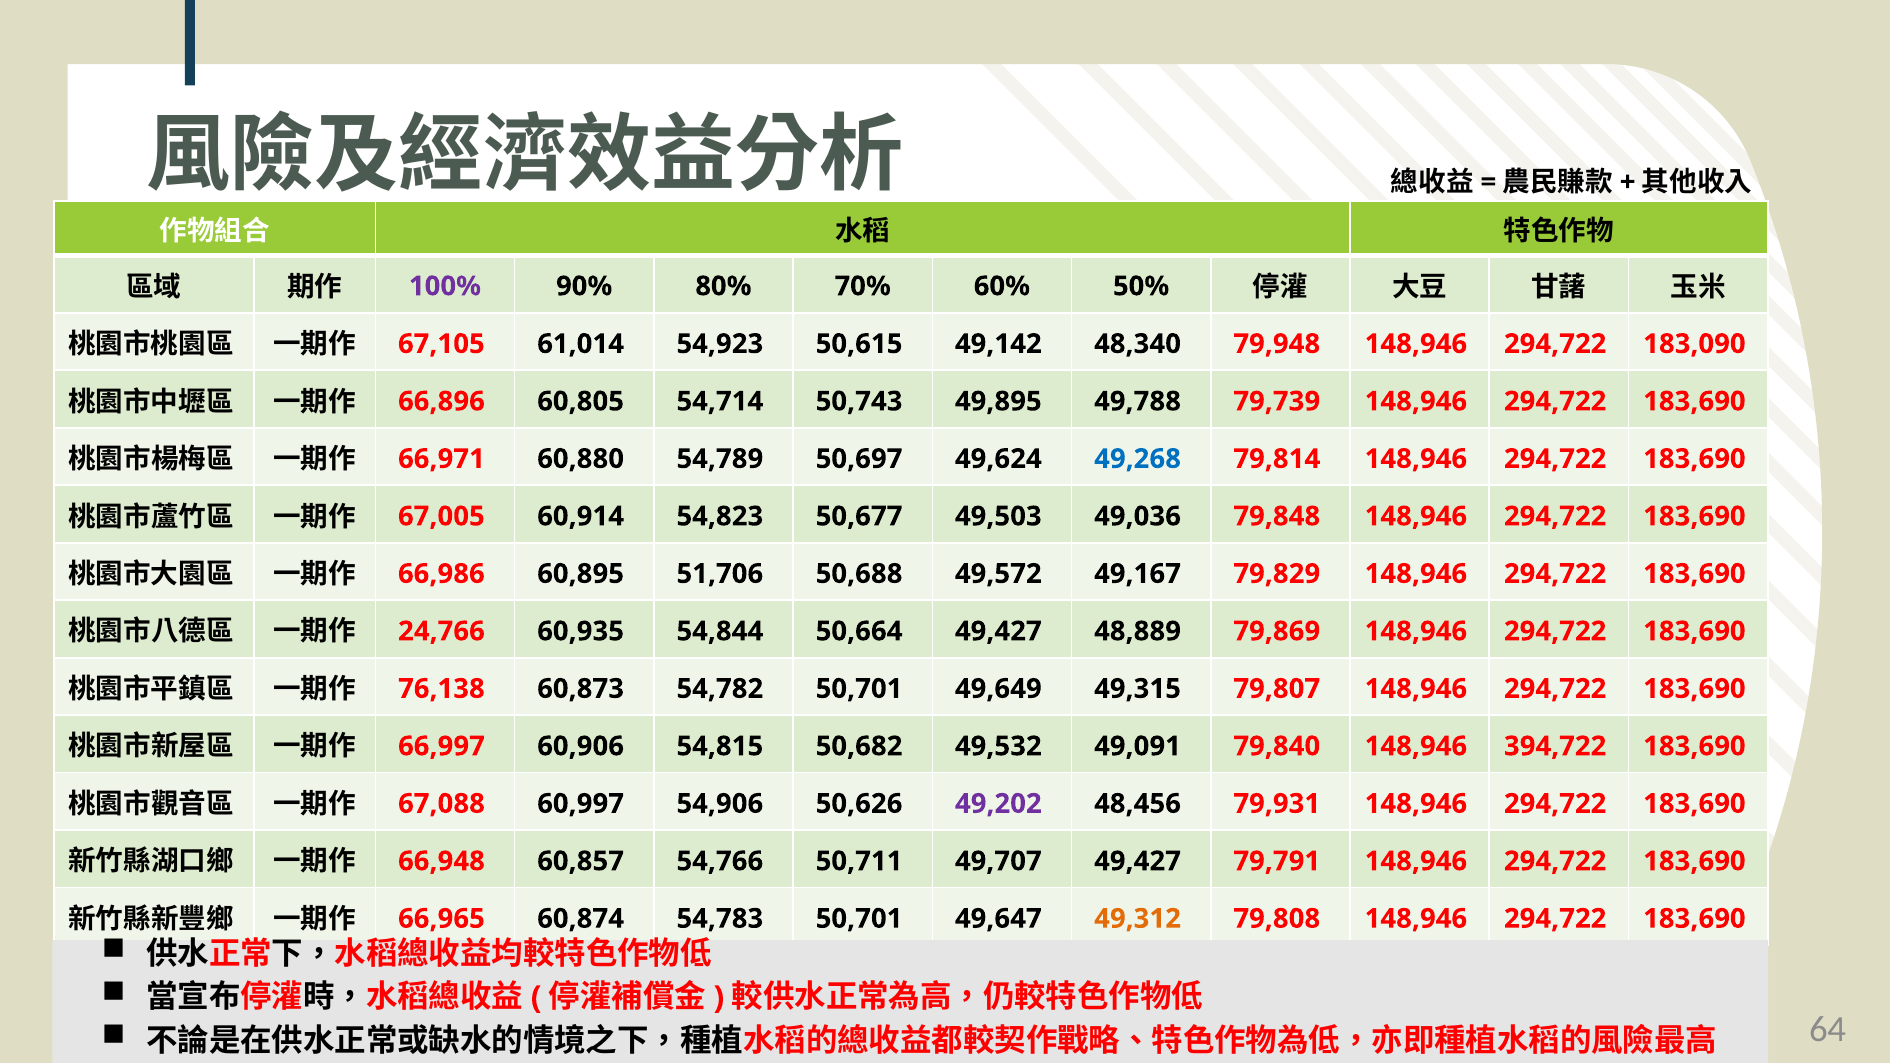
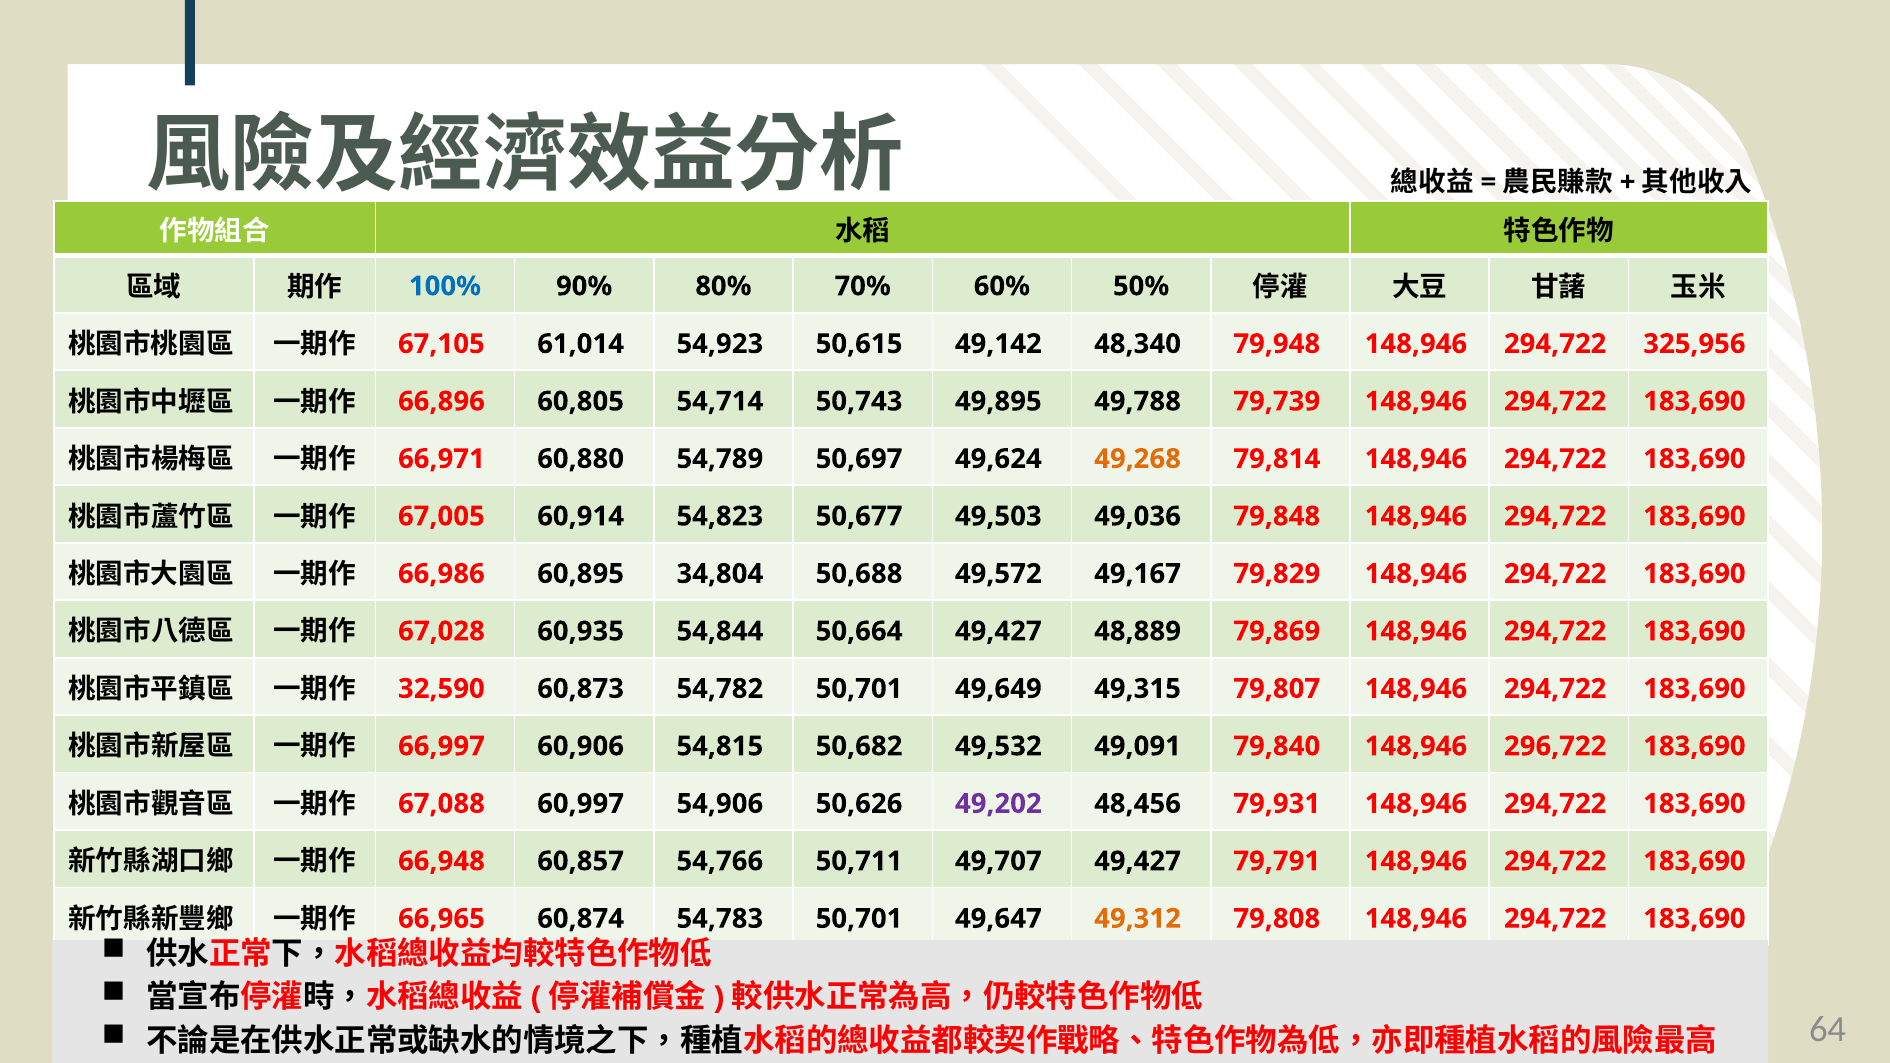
100% colour: purple -> blue (445, 286)
183,090: 183,090 -> 325,956 (1694, 344)
49,268 colour: blue -> orange (1138, 459)
51,706: 51,706 -> 34,804 (720, 574)
24,766: 24,766 -> 67,028 (442, 631)
76,138: 76,138 -> 32,590 (441, 689)
394,722: 394,722 -> 296,722 (1555, 746)
